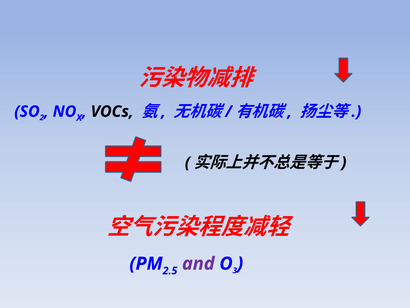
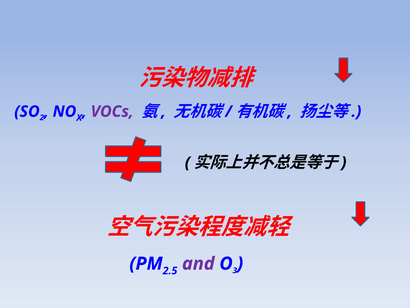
VOCs colour: black -> purple (112, 111)
